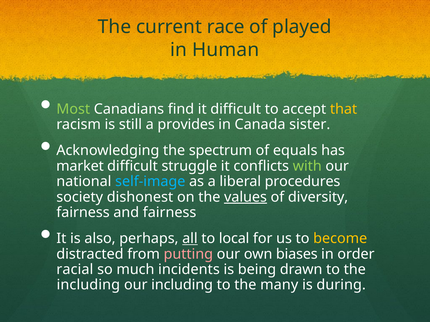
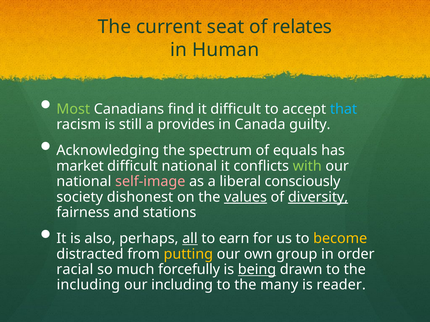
race: race -> seat (226, 27)
played: played -> relates (302, 27)
that colour: yellow -> light blue (344, 109)
sister: sister -> guilty (310, 125)
difficult struggle: struggle -> national (189, 166)
self-image colour: light blue -> pink (150, 182)
procedures: procedures -> consciously (303, 182)
diversity underline: none -> present (318, 197)
and fairness: fairness -> stations (170, 213)
local: local -> earn (234, 239)
putting colour: pink -> yellow (188, 254)
biases: biases -> group (297, 254)
incidents: incidents -> forcefully (189, 270)
being underline: none -> present (257, 270)
during: during -> reader (341, 285)
